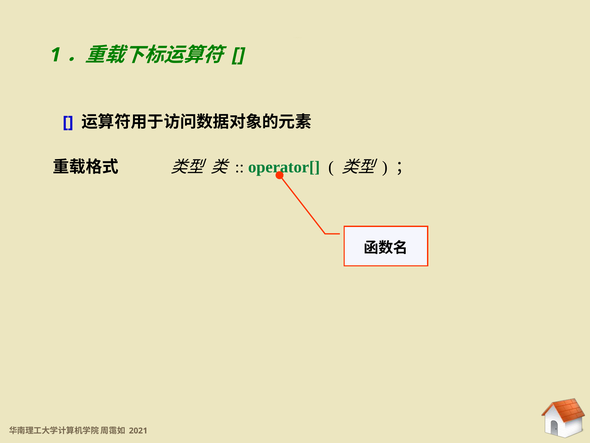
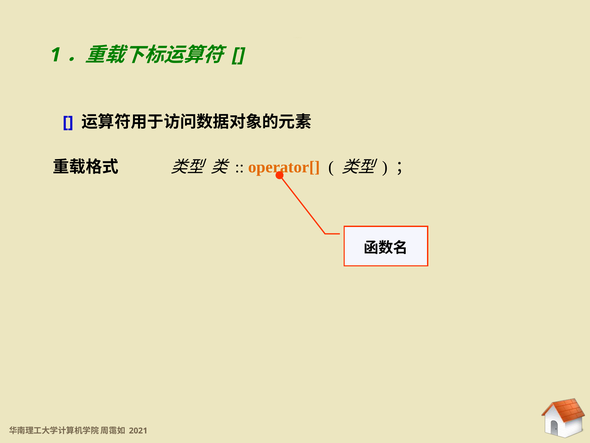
operator[ colour: green -> orange (284, 167)
